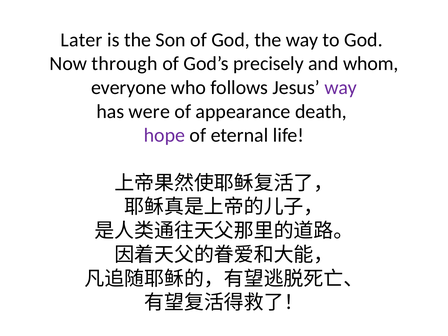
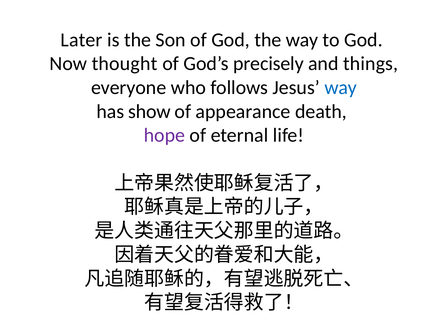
through: through -> thought (125, 64)
whom: whom -> things (371, 64)
way colour: purple -> blue (341, 88)
were: were -> show (149, 111)
